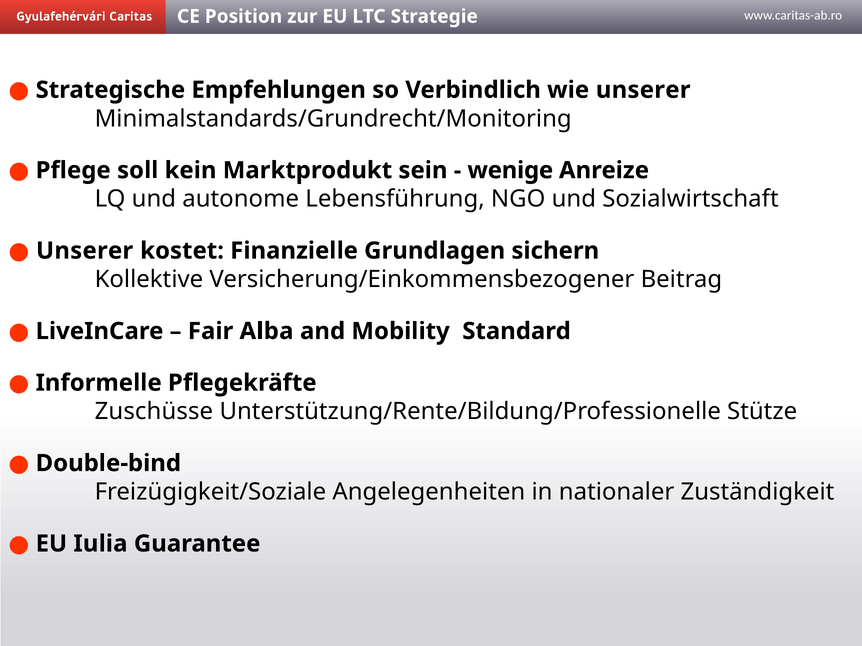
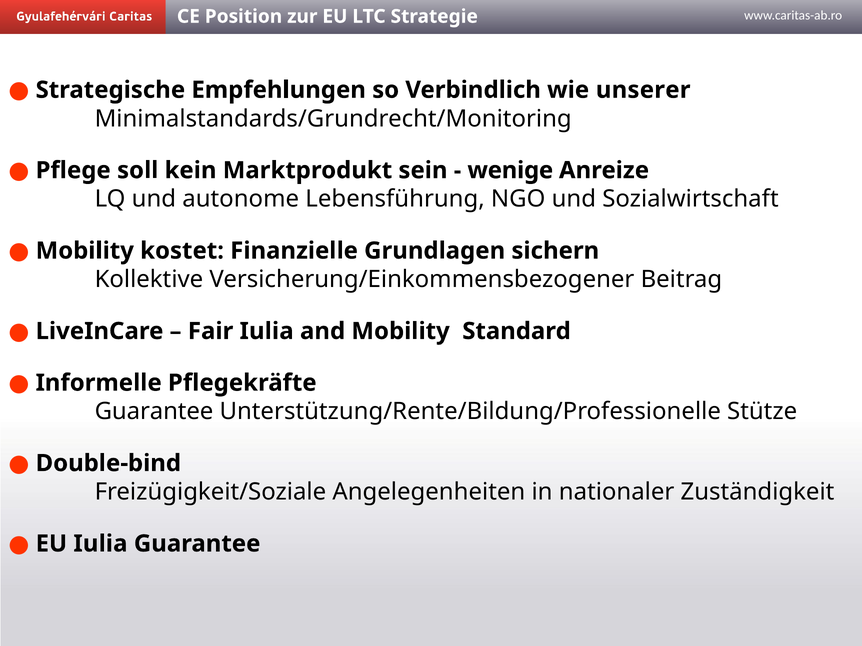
Unserer: Unserer -> Mobility (85, 251)
Fair Alba: Alba -> Iulia (267, 331)
Zuschüsse: Zuschüsse -> Guarantee (154, 412)
